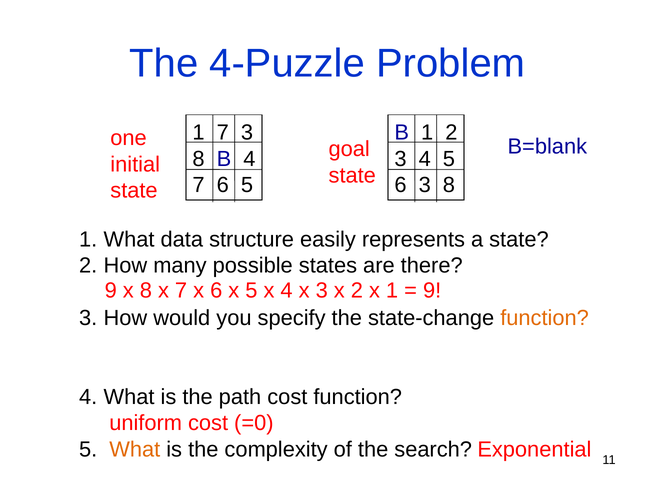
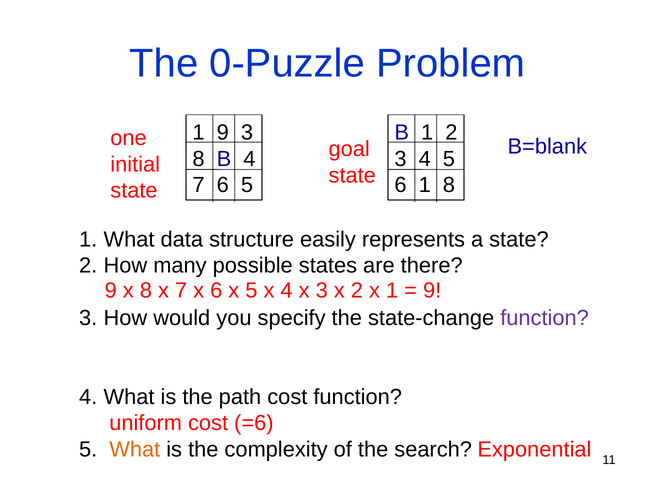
4-Puzzle: 4-Puzzle -> 0-Puzzle (287, 63)
1 7: 7 -> 9 (223, 132)
6 3: 3 -> 1 (425, 185)
function colour: orange -> purple (545, 318)
=0: =0 -> =6 (254, 422)
